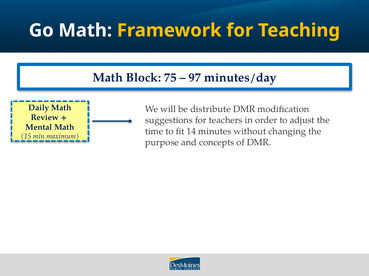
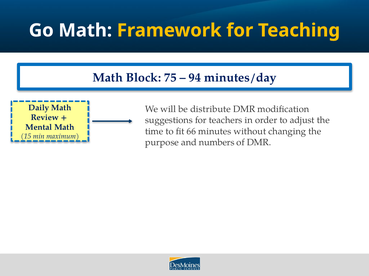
97: 97 -> 94 (195, 78)
14: 14 -> 66 (191, 132)
concepts: concepts -> numbers (217, 143)
